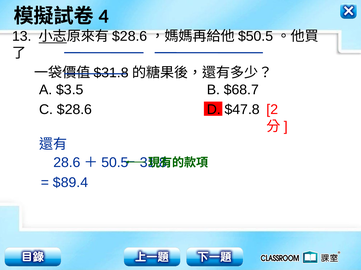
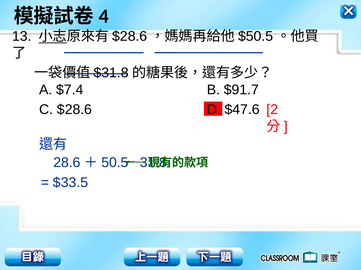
$3.5: $3.5 -> $7.4 (70, 90)
$68.7: $68.7 -> $91.7 (241, 90)
$47.8: $47.8 -> $47.6 (242, 110)
$89.4: $89.4 -> $33.5 (71, 183)
